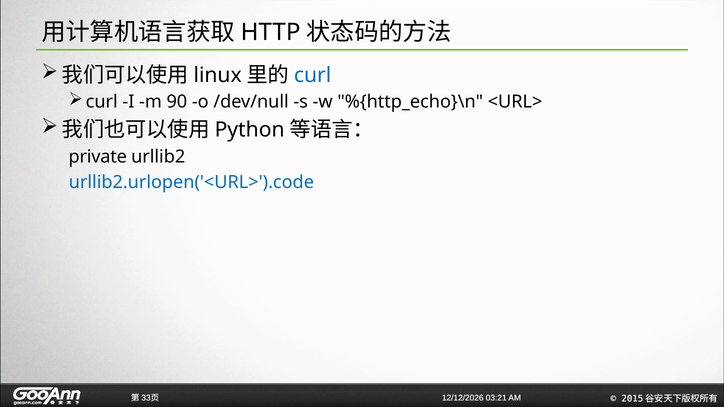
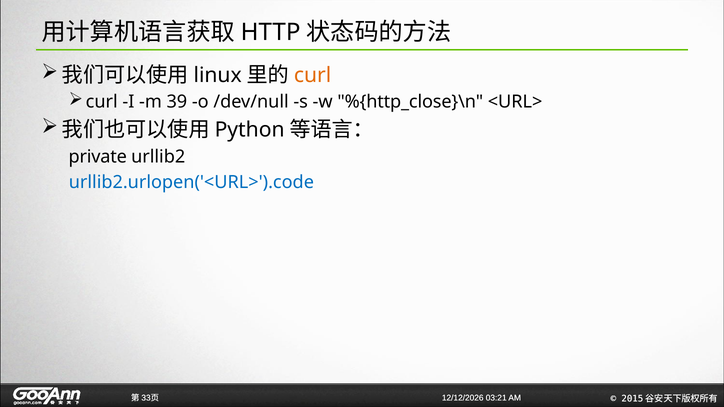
curl colour: blue -> orange (313, 75)
90: 90 -> 39 (177, 102)
%{http_echo}\n: %{http_echo}\n -> %{http_close}\n (410, 102)
